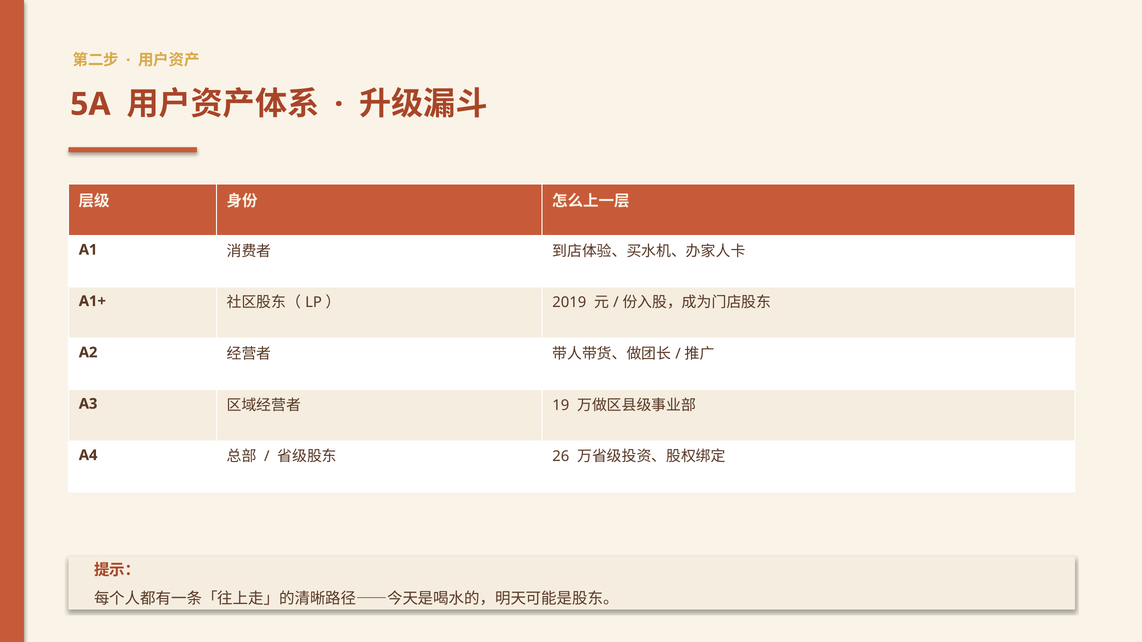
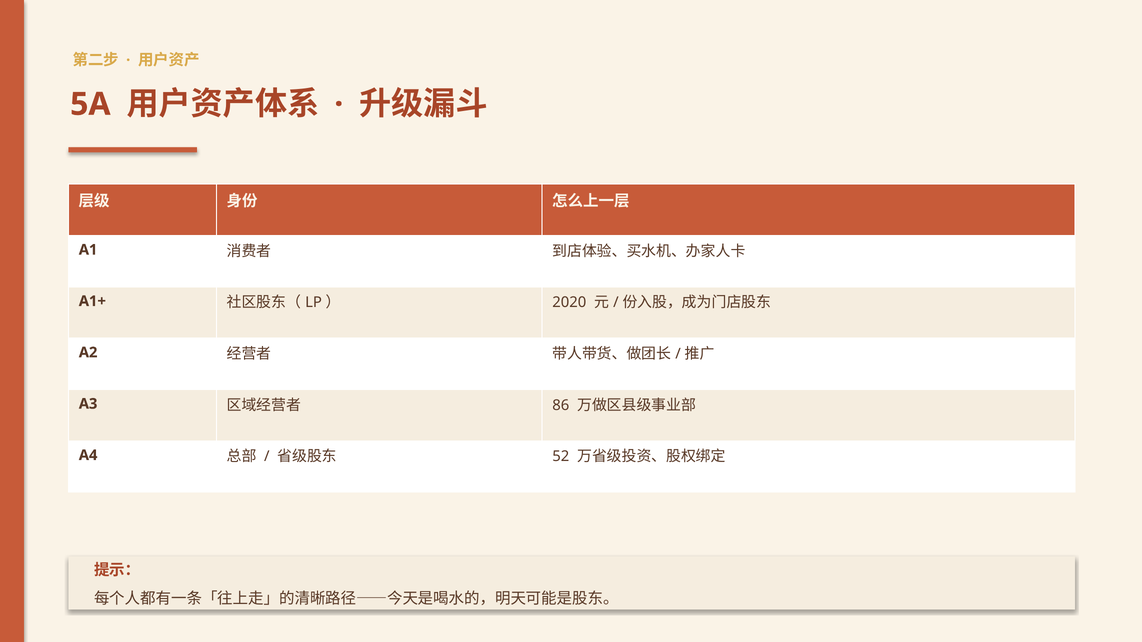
2019: 2019 -> 2020 (569, 303)
19: 19 -> 86 (561, 405)
26: 26 -> 52 (561, 457)
